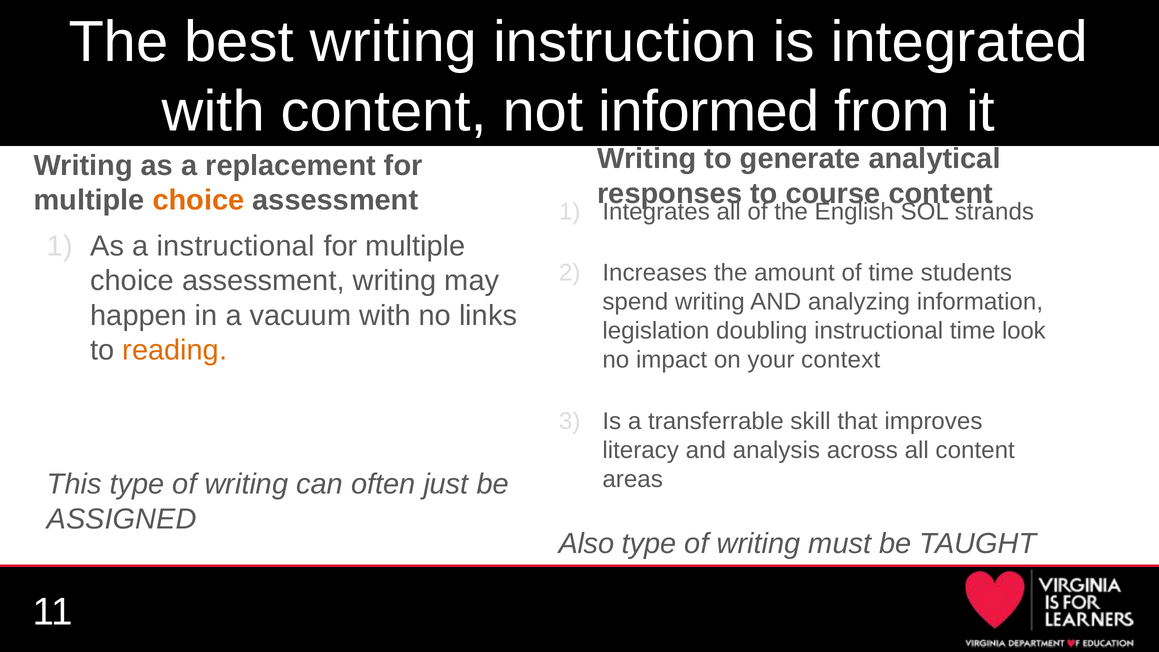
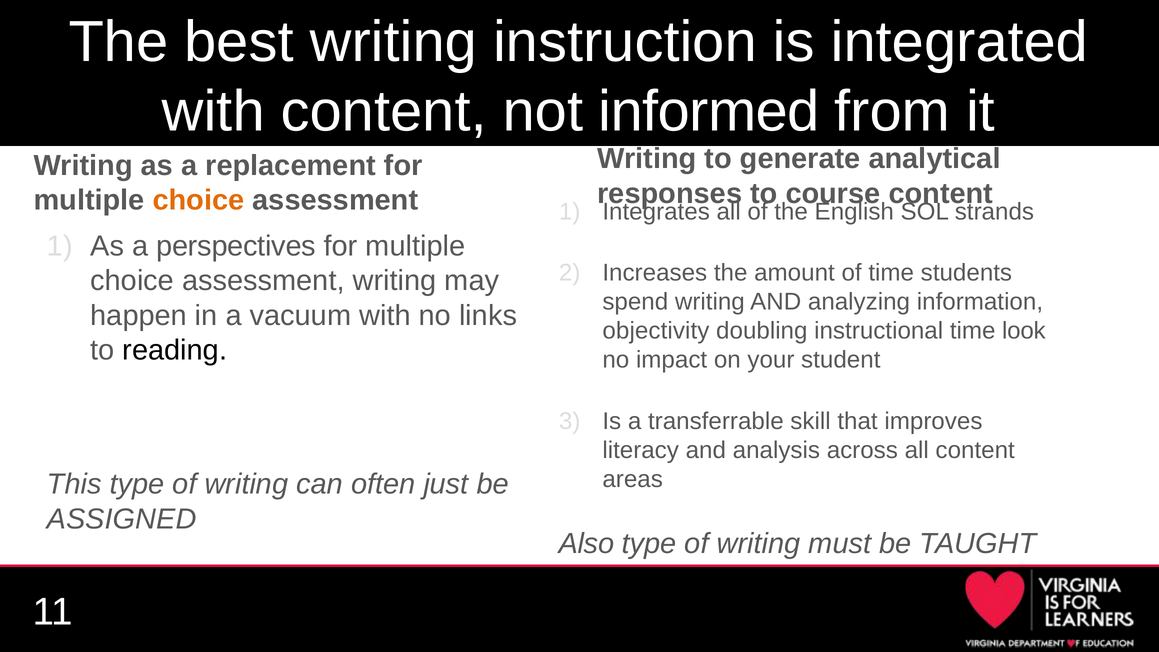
a instructional: instructional -> perspectives (236, 246)
legislation: legislation -> objectivity (656, 331)
reading colour: orange -> black (175, 350)
context: context -> student (841, 360)
